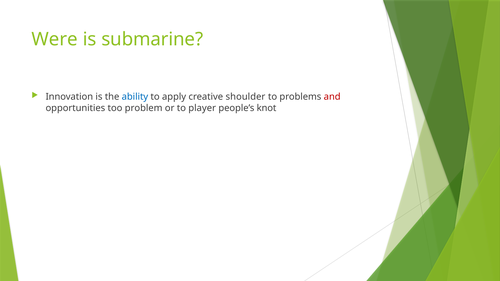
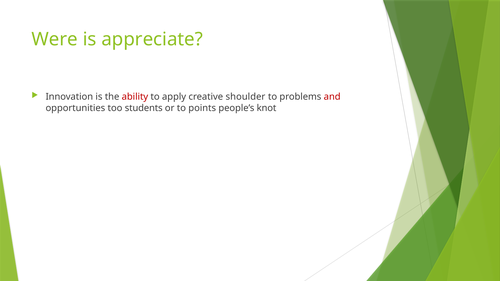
submarine: submarine -> appreciate (152, 39)
ability colour: blue -> red (135, 97)
problem: problem -> students (144, 108)
player: player -> points (202, 108)
